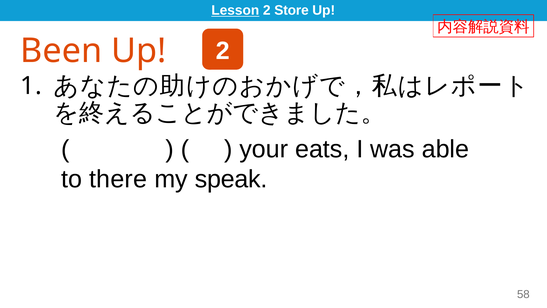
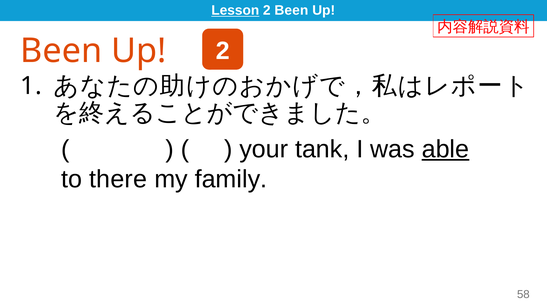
2 Store: Store -> Been (291, 10)
eats: eats -> tank (322, 149)
able underline: none -> present (445, 149)
speak: speak -> family (231, 179)
